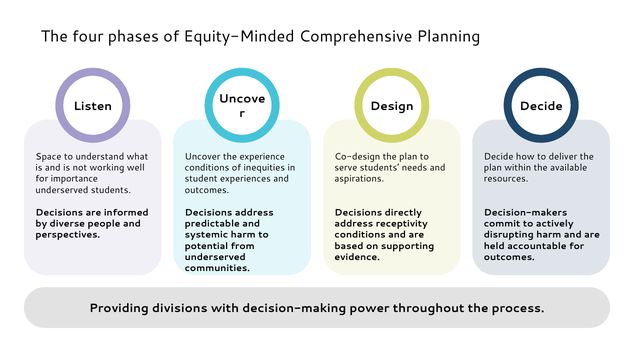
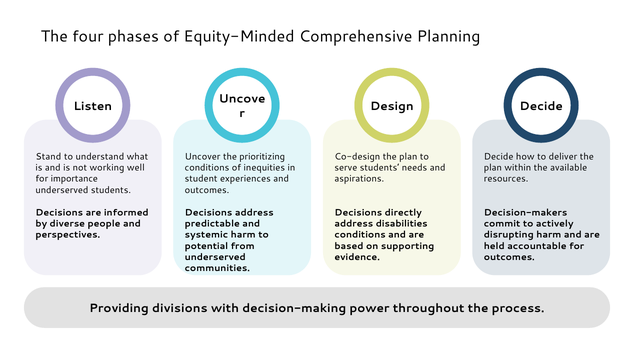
Space: Space -> Stand (48, 157)
experience: experience -> prioritizing (262, 157)
receptivity: receptivity -> disabilities (402, 224)
